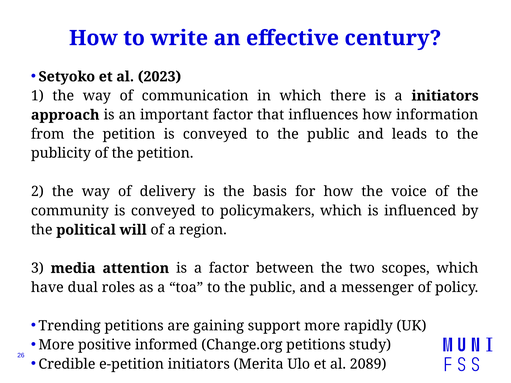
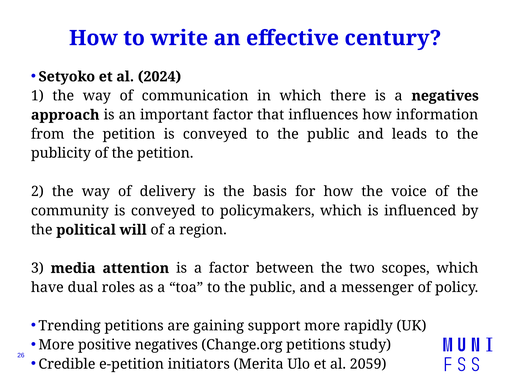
2023: 2023 -> 2024 (159, 77)
a initiators: initiators -> negatives (445, 96)
positive informed: informed -> negatives (166, 345)
2089: 2089 -> 2059 (368, 364)
